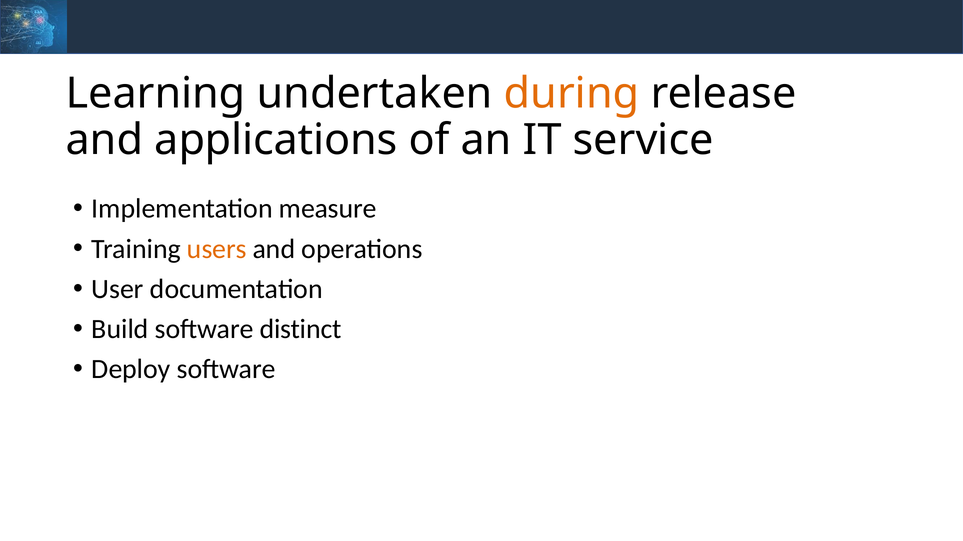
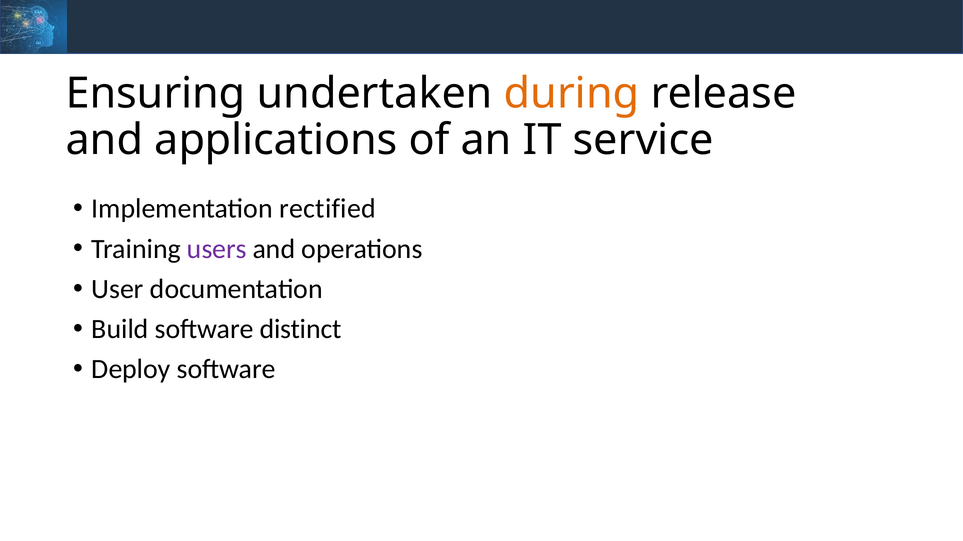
Learning: Learning -> Ensuring (156, 94)
measure: measure -> rectified (328, 209)
users colour: orange -> purple (217, 249)
